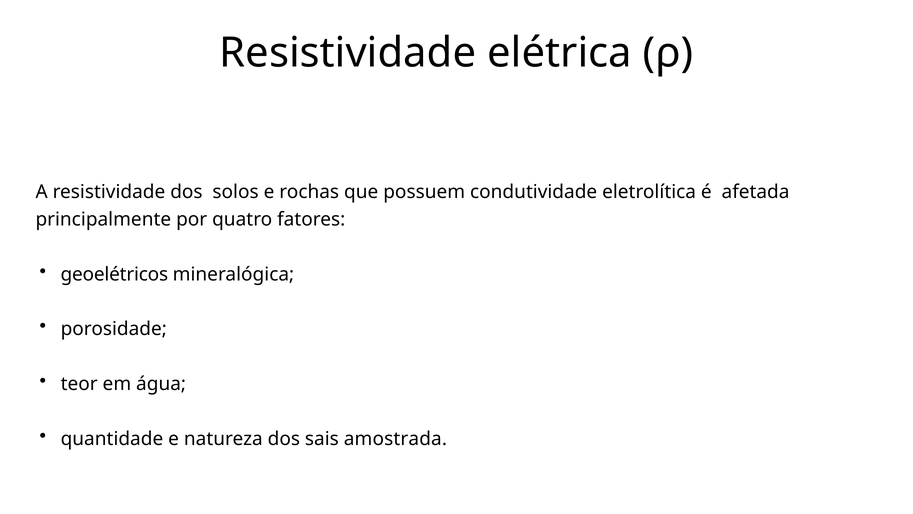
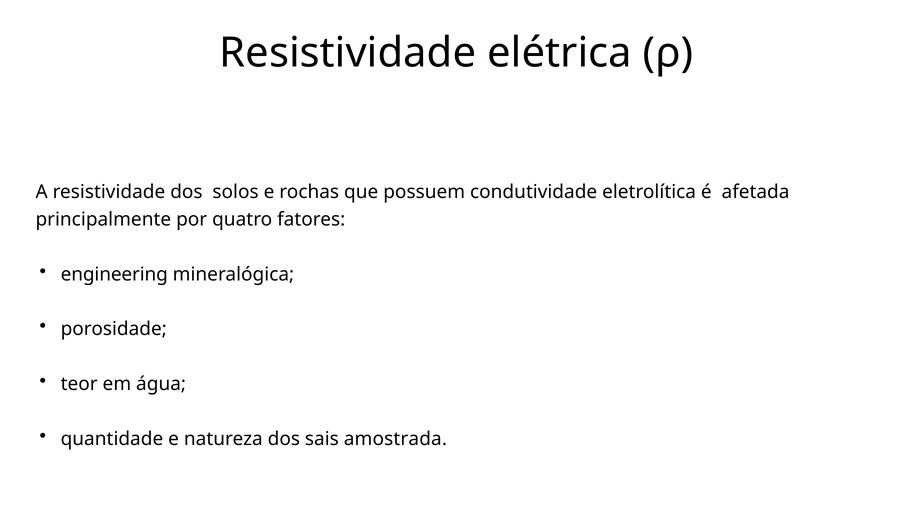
geoelétricos: geoelétricos -> engineering (114, 274)
